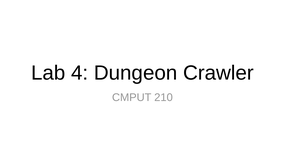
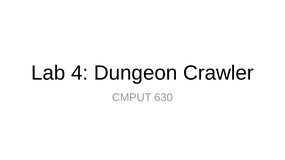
210: 210 -> 630 (164, 98)
